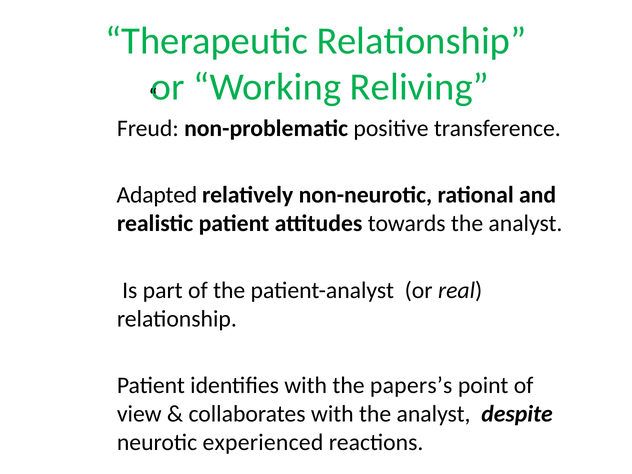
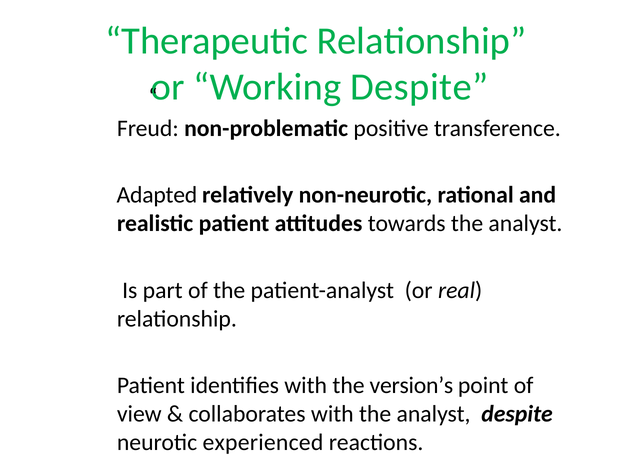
Working Reliving: Reliving -> Despite (419, 87)
papers’s: papers’s -> version’s (411, 386)
